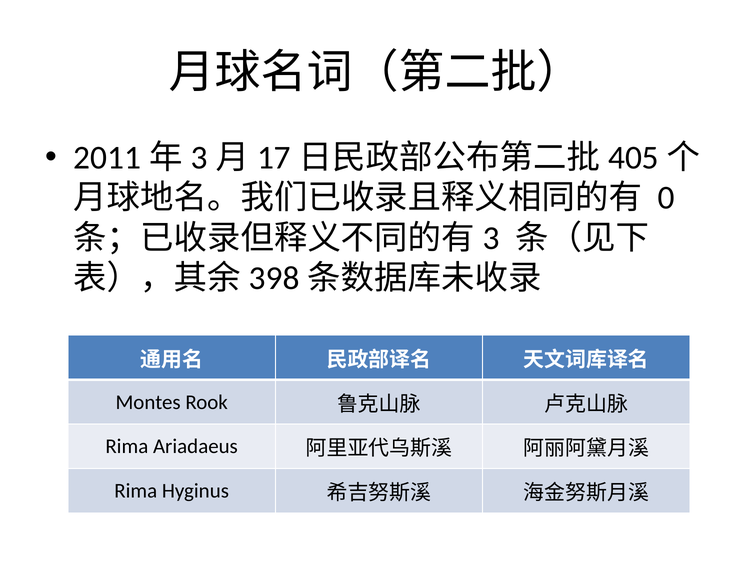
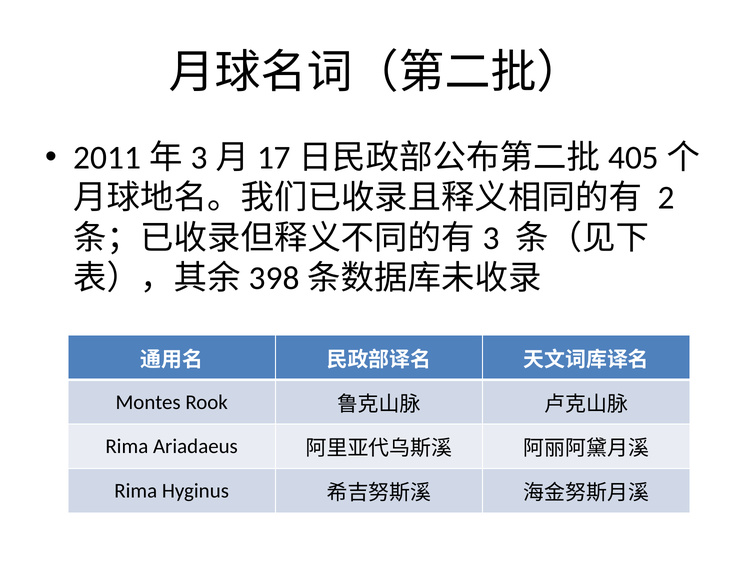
0: 0 -> 2 (666, 198)
